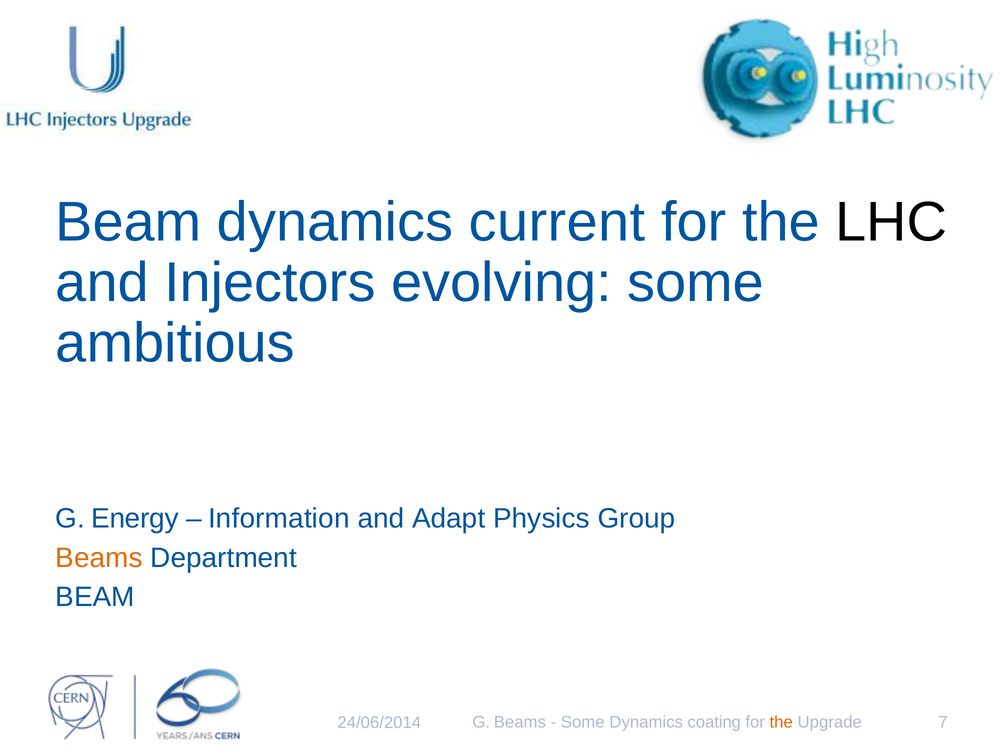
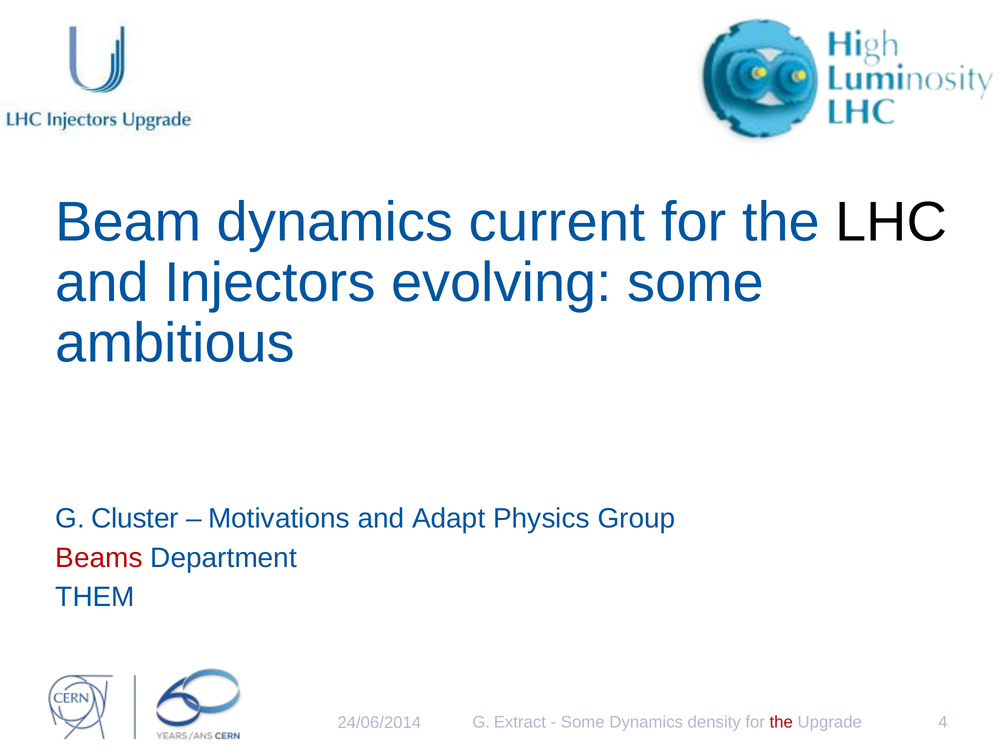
Energy: Energy -> Cluster (135, 519)
Information: Information -> Motivations (279, 519)
Beams colour: orange -> red (99, 558)
BEAM: BEAM -> THEM (95, 597)
G Beams: Beams -> Extract (520, 722)
coating: coating -> density (714, 722)
the colour: orange -> red (781, 722)
7: 7 -> 4 (943, 722)
